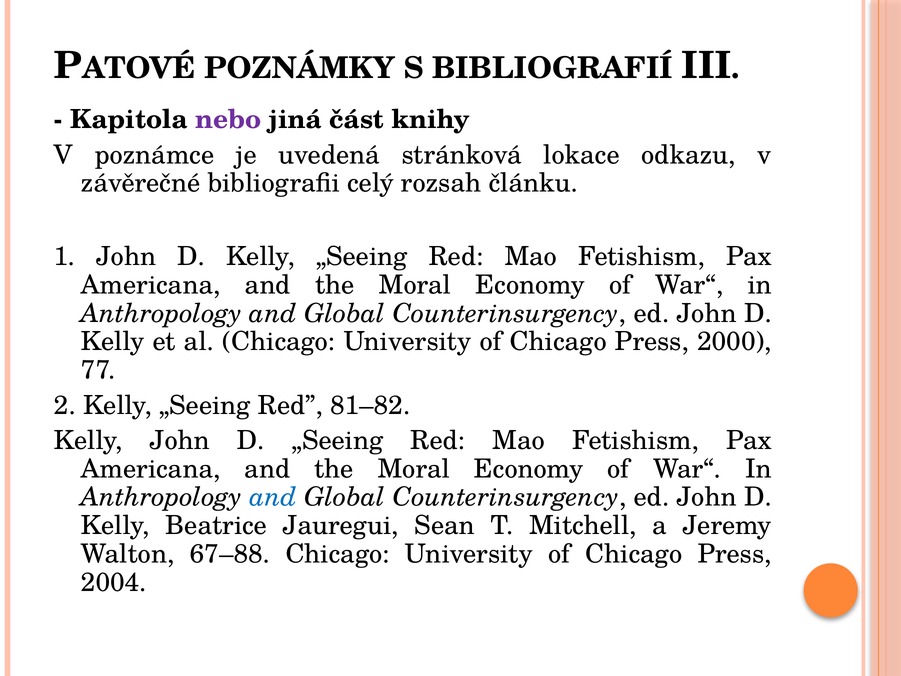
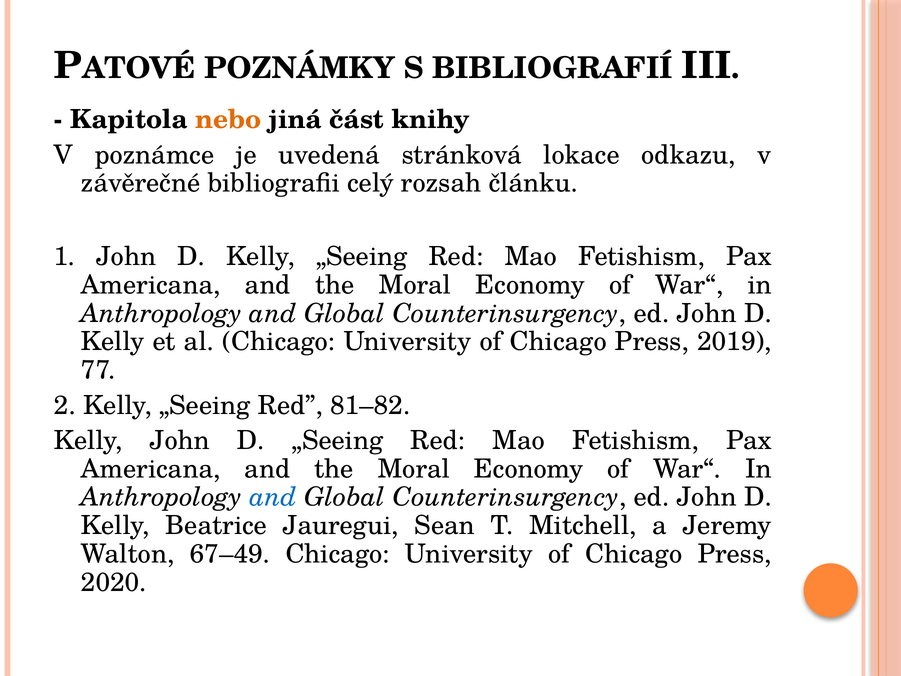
nebo colour: purple -> orange (228, 120)
2000: 2000 -> 2019 (734, 342)
67–88: 67–88 -> 67–49 (230, 554)
2004: 2004 -> 2020 (114, 582)
